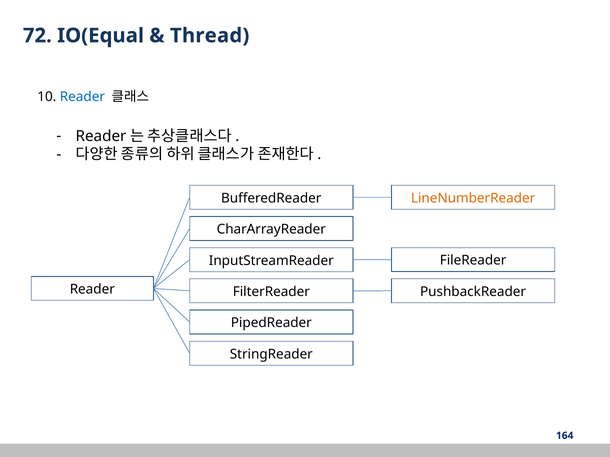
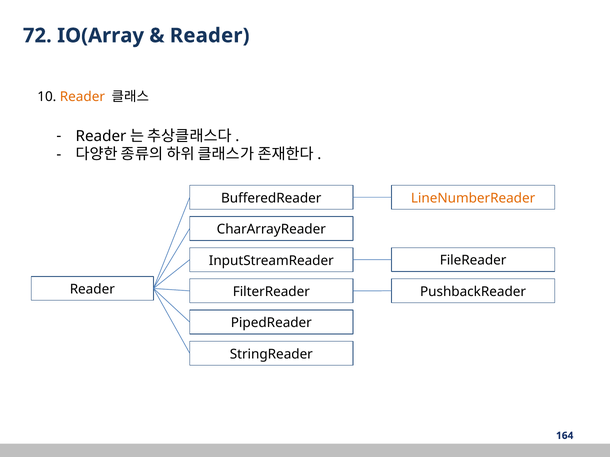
IO(Equal: IO(Equal -> IO(Array (101, 36)
Thread: Thread -> Reader (210, 36)
Reader colour: blue -> orange (82, 97)
